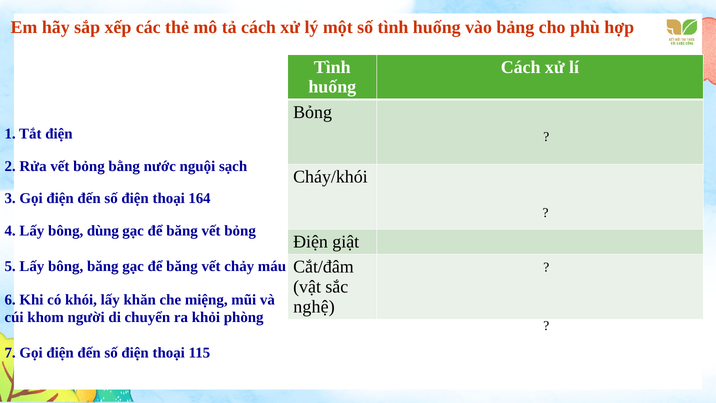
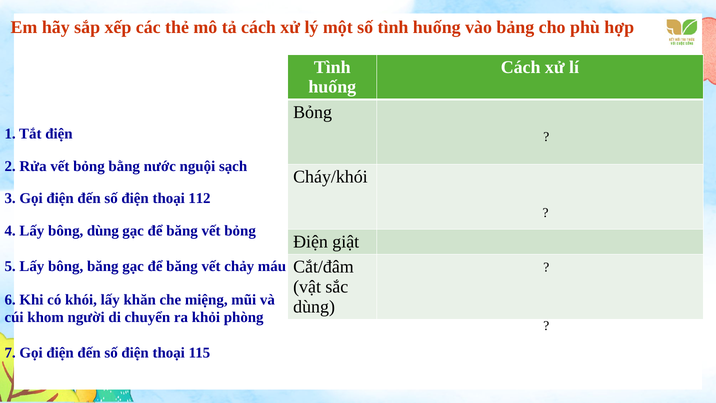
164: 164 -> 112 (199, 198)
nghệ: nghệ -> dùng (314, 306)
